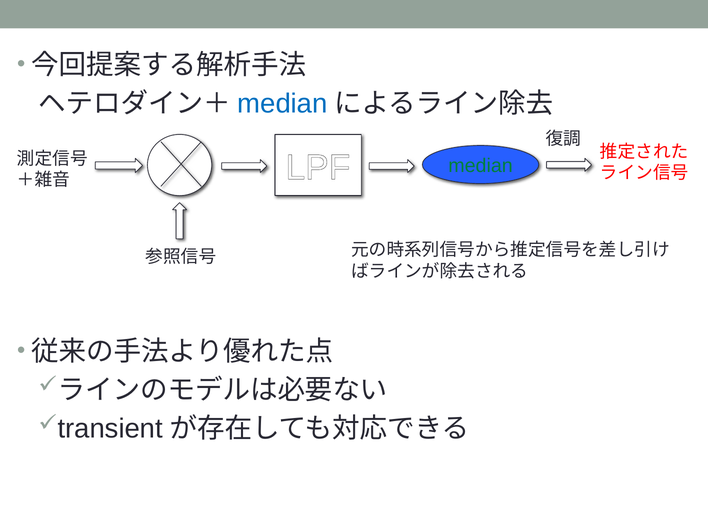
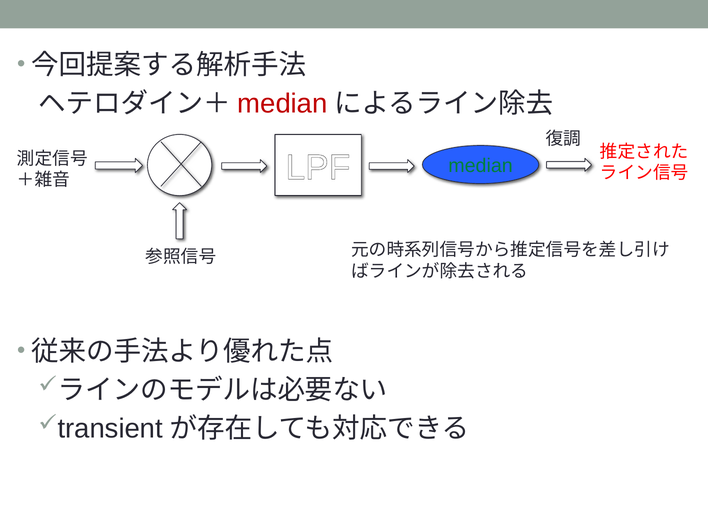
median colour: blue -> red (283, 104)
